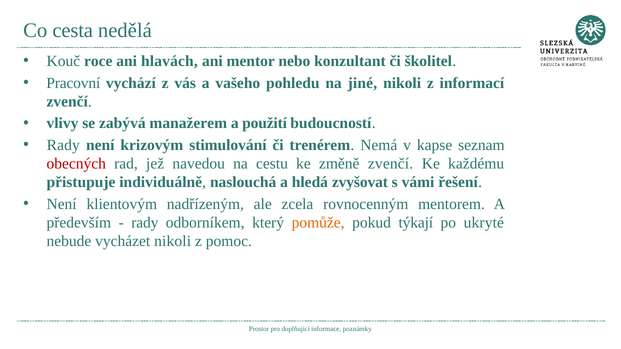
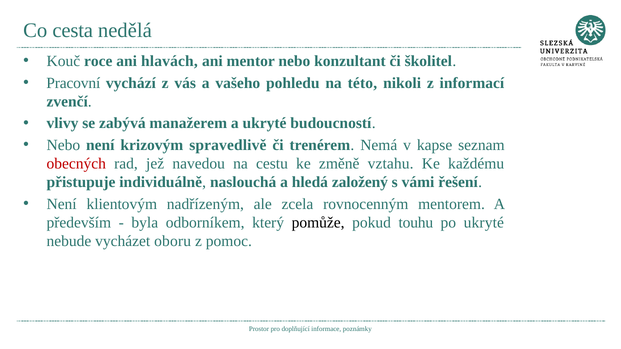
jiné: jiné -> této (362, 83)
a použití: použití -> ukryté (264, 123)
Rady: Rady -> Nebo (63, 145)
stimulování: stimulování -> spravedlivě (228, 145)
změně zvenčí: zvenčí -> vztahu (391, 164)
zvyšovat: zvyšovat -> založený (360, 182)
rady: rady -> byla (145, 223)
pomůže colour: orange -> black (318, 223)
týkají: týkají -> touhu (416, 223)
vycházet nikoli: nikoli -> oboru (173, 241)
